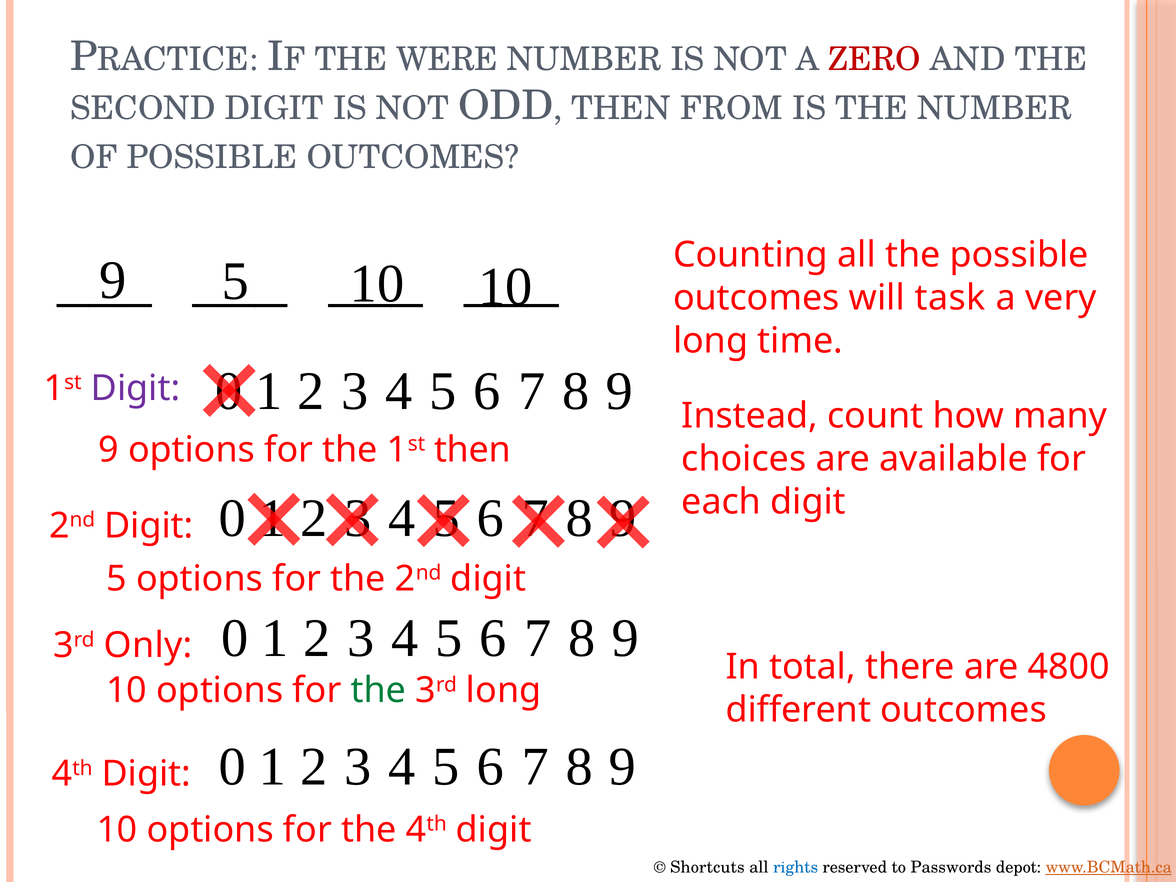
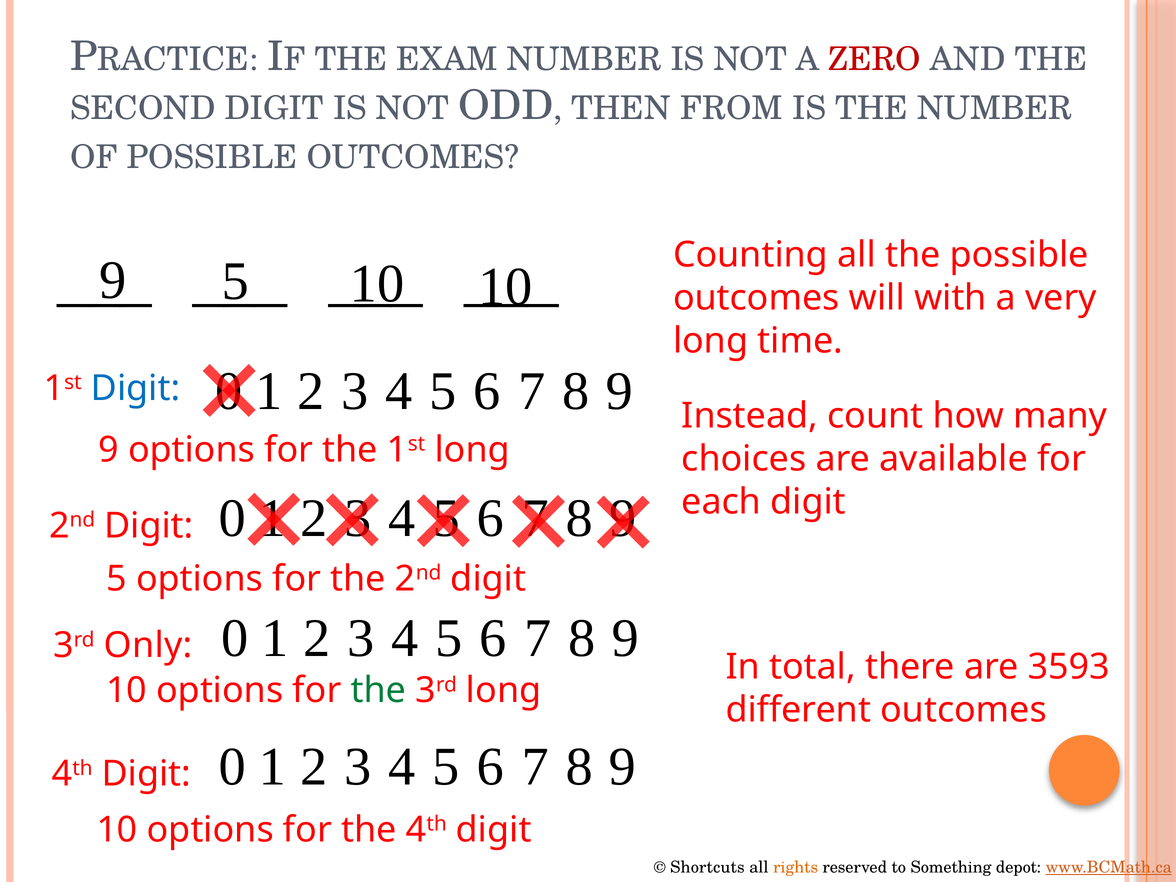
WERE: WERE -> EXAM (447, 60)
task: task -> with (950, 298)
Digit colour: purple -> blue (136, 388)
1st then: then -> long (472, 450)
4800: 4800 -> 3593 (1069, 667)
rights colour: blue -> orange (796, 867)
Passwords: Passwords -> Something (951, 867)
